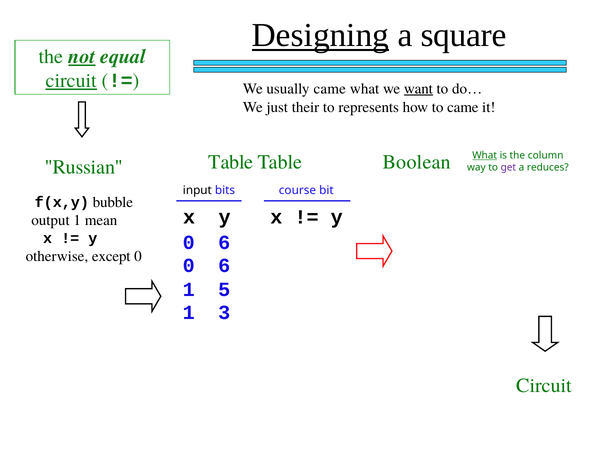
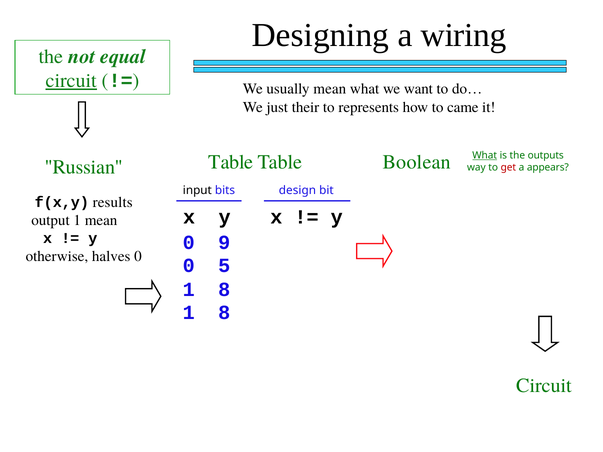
Designing underline: present -> none (321, 35)
square: square -> wiring (464, 35)
not underline: present -> none (82, 57)
usually came: came -> mean (330, 89)
want underline: present -> none (418, 89)
column: column -> outputs (546, 155)
get colour: purple -> red (508, 167)
reduces: reduces -> appears (548, 167)
course: course -> design (297, 191)
bubble: bubble -> results (113, 202)
6: 6 -> 9 (224, 243)
except: except -> halves (111, 257)
6: 6 -> 5 (224, 266)
5: 5 -> 8 (224, 290)
3: 3 -> 8 (224, 313)
